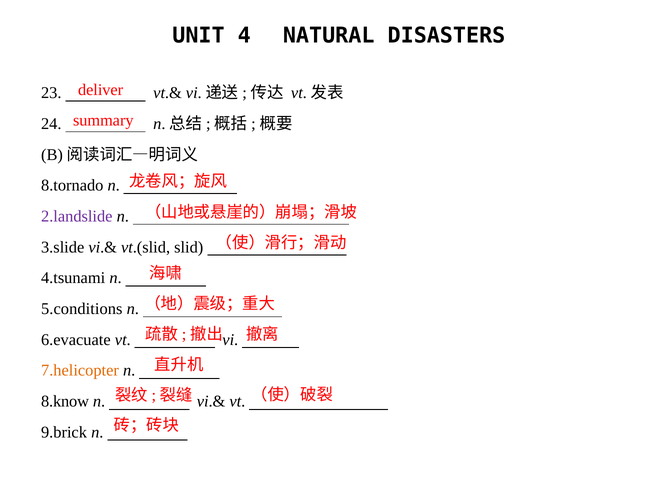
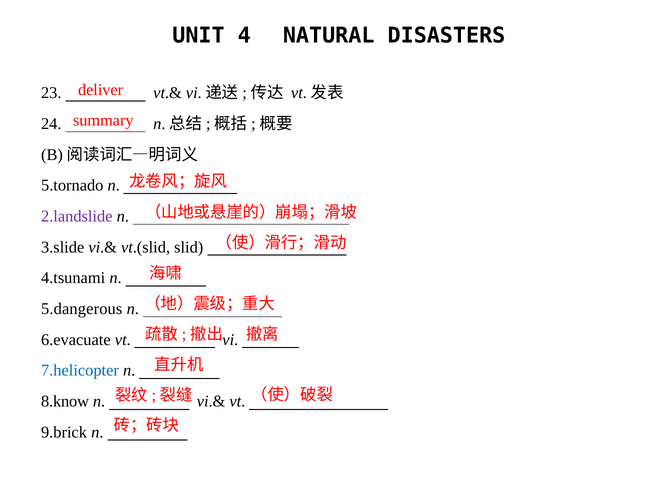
8.tornado: 8.tornado -> 5.tornado (72, 185)
5.conditions: 5.conditions -> 5.dangerous (82, 309)
7.helicopter colour: orange -> blue (80, 370)
